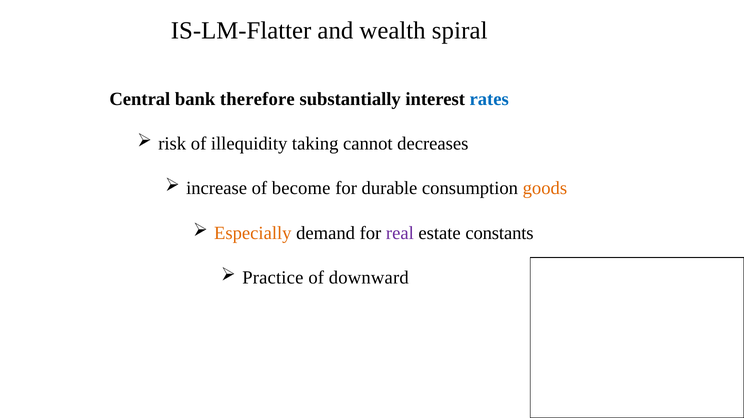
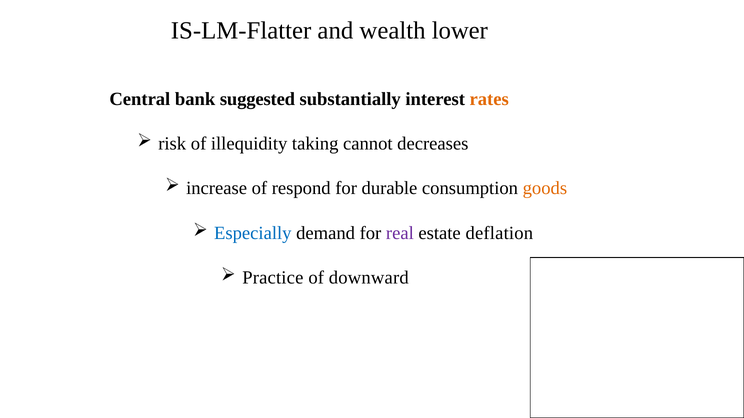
spiral: spiral -> lower (460, 31)
therefore: therefore -> suggested (257, 99)
rates colour: blue -> orange (489, 99)
become: become -> respond (301, 189)
Especially colour: orange -> blue (253, 233)
constants: constants -> deflation (499, 233)
